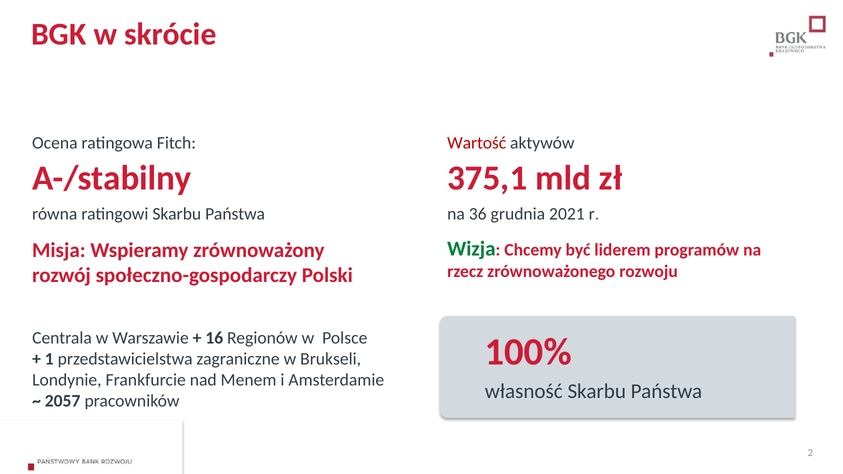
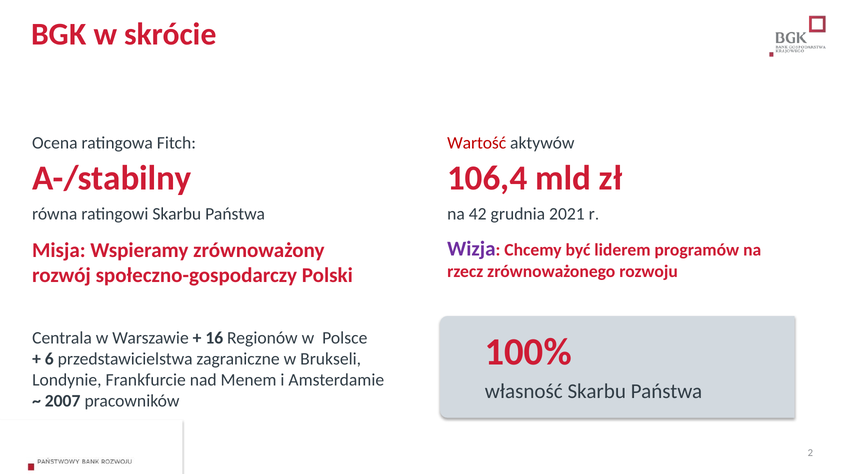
375,1: 375,1 -> 106,4 (487, 178)
36: 36 -> 42 (478, 214)
Wizja colour: green -> purple (471, 249)
1: 1 -> 6 (49, 359)
2057: 2057 -> 2007 (63, 401)
